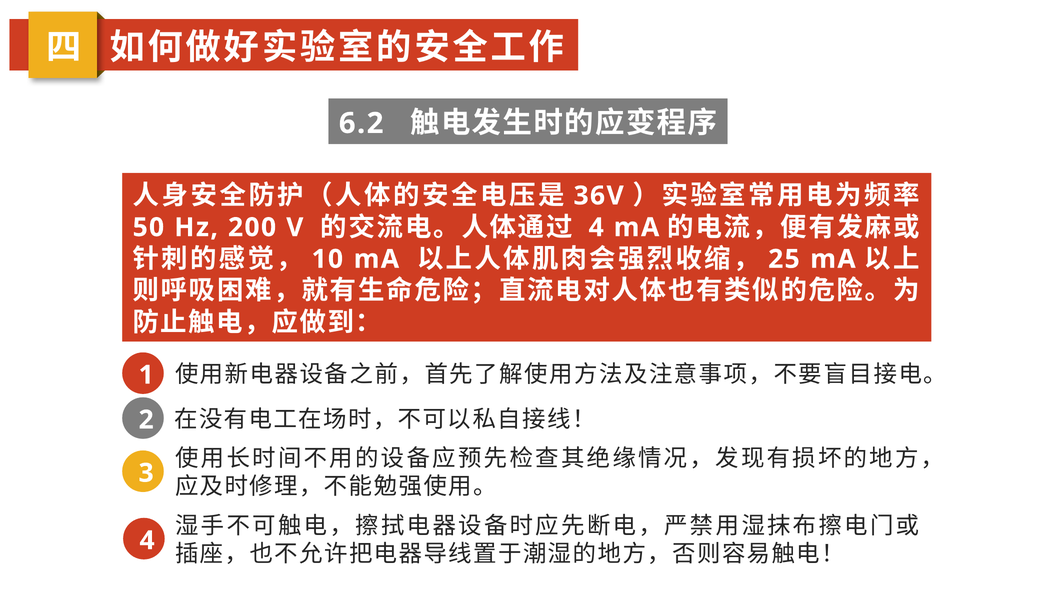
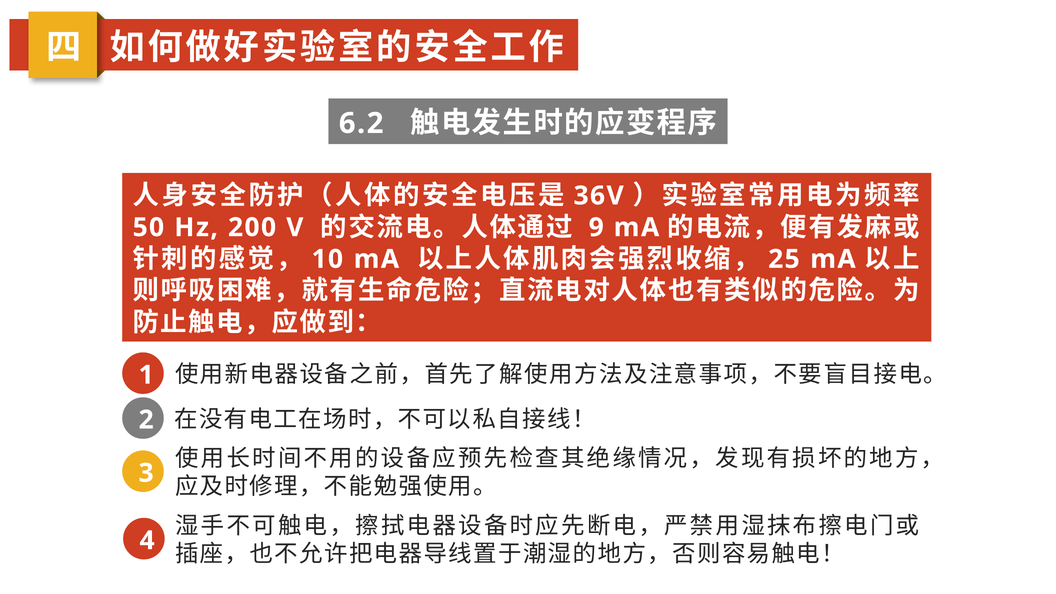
4: 4 -> 9 (596, 227)
